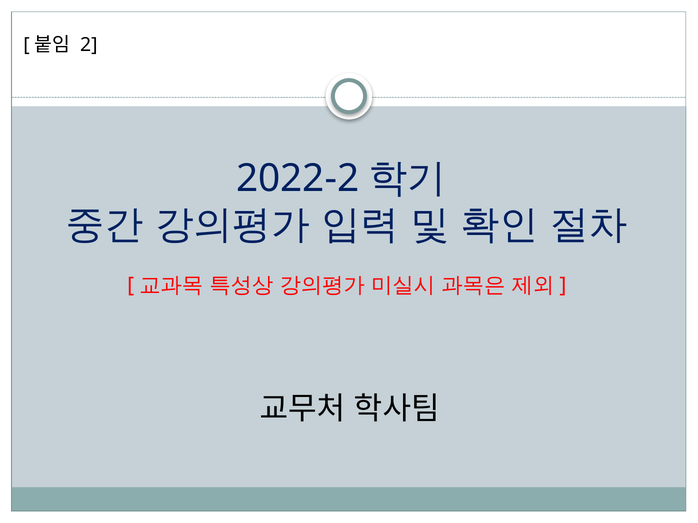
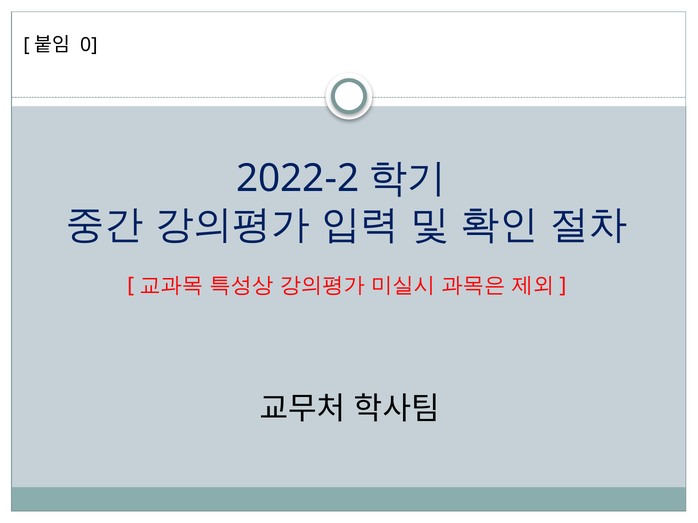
2: 2 -> 0 (89, 45)
